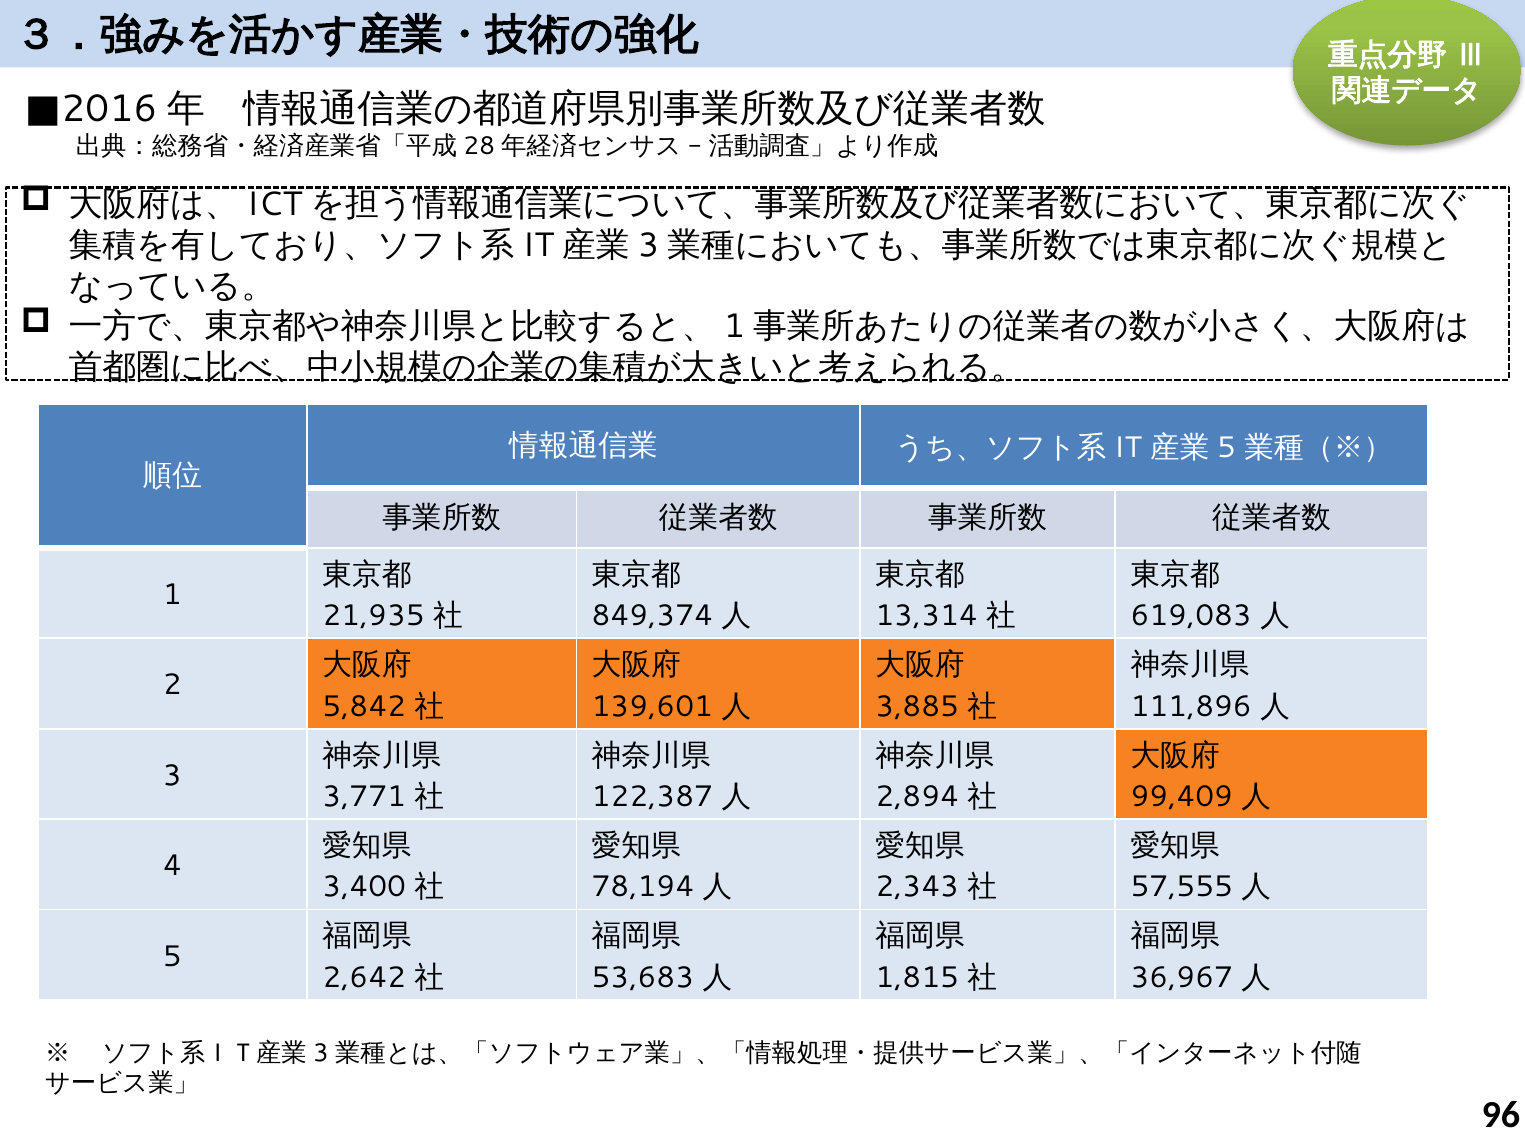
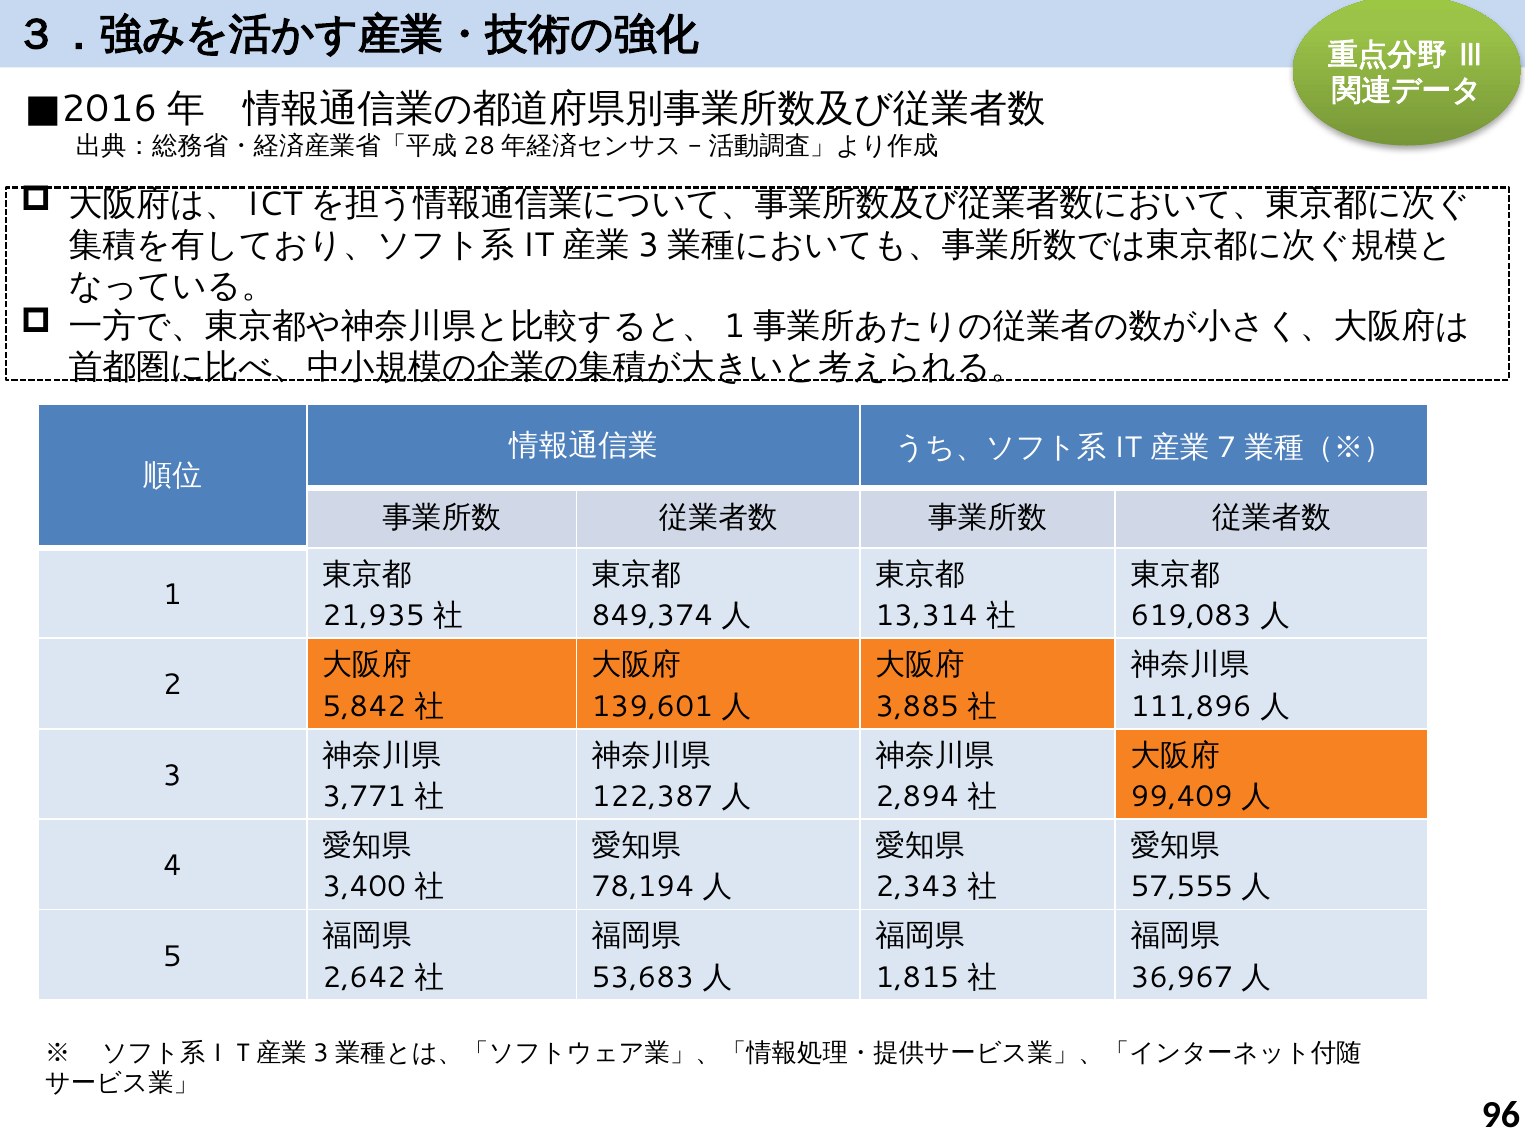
5: 5 -> 7 (1227, 447)
